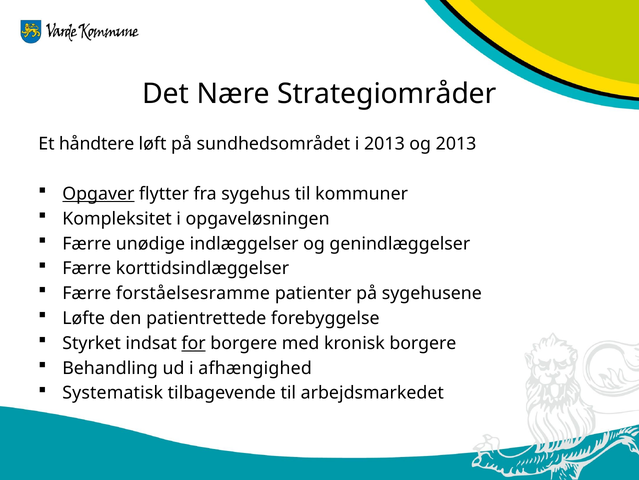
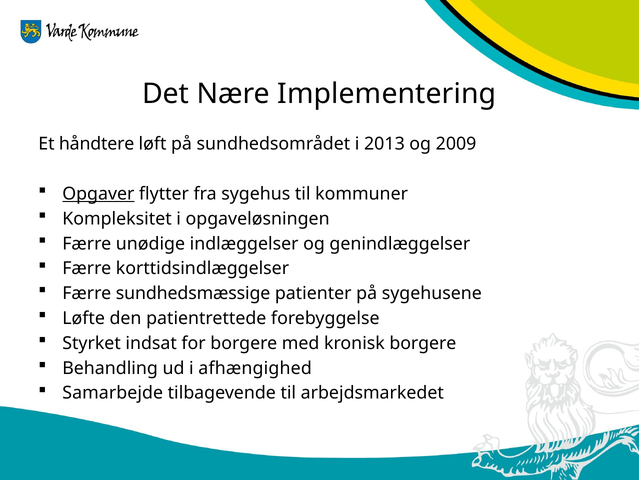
Strategiområder: Strategiområder -> Implementering (387, 94)
og 2013: 2013 -> 2009 (456, 144)
forståelsesramme: forståelsesramme -> sundhedsmæssige (193, 293)
for underline: present -> none (194, 343)
Systematisk: Systematisk -> Samarbejde (113, 392)
